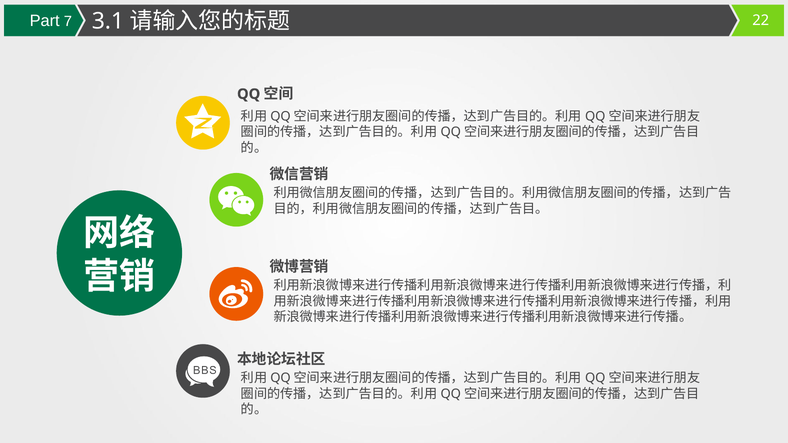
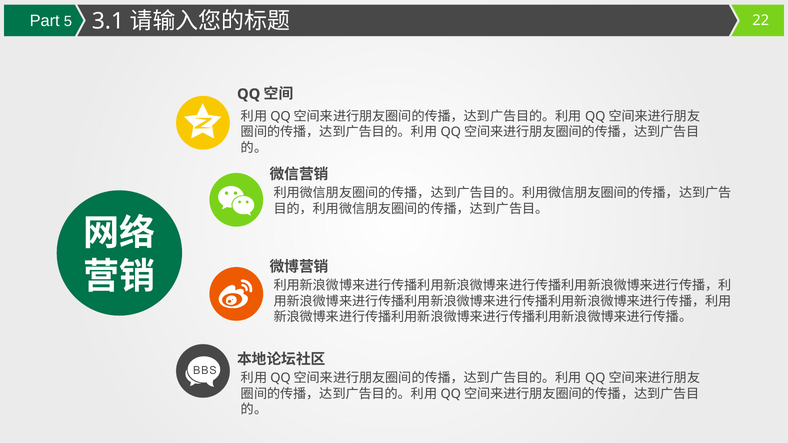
7: 7 -> 5 (68, 21)
